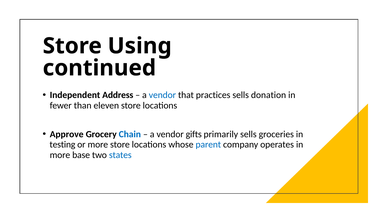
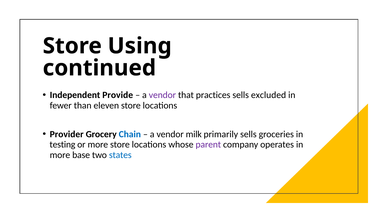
Address: Address -> Provide (118, 95)
vendor colour: blue -> purple (162, 95)
donation: donation -> excluded (269, 95)
Approve: Approve -> Provider (67, 134)
gifts: gifts -> milk (194, 134)
parent colour: blue -> purple (208, 144)
